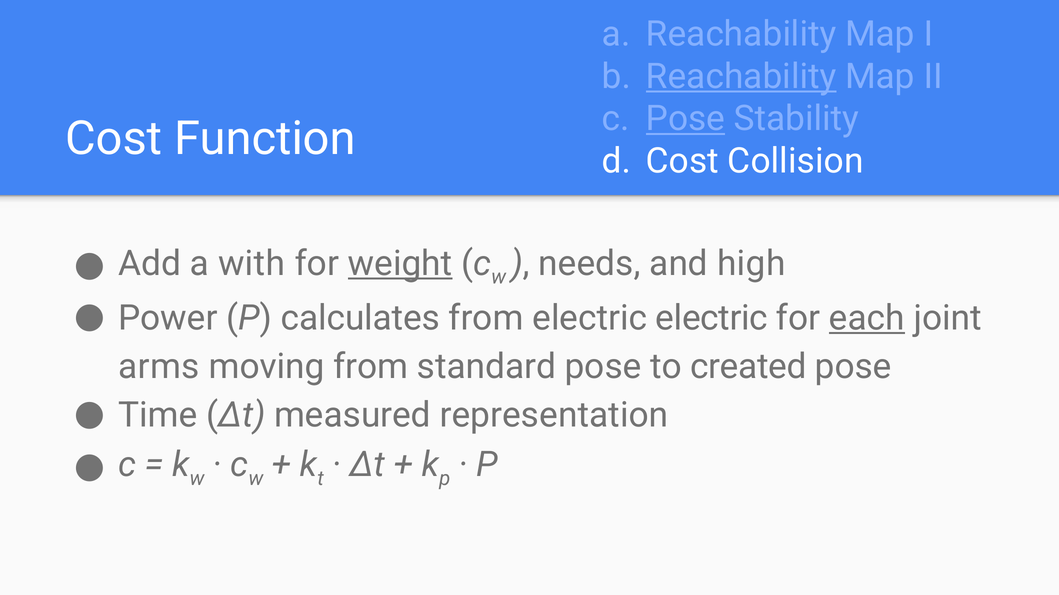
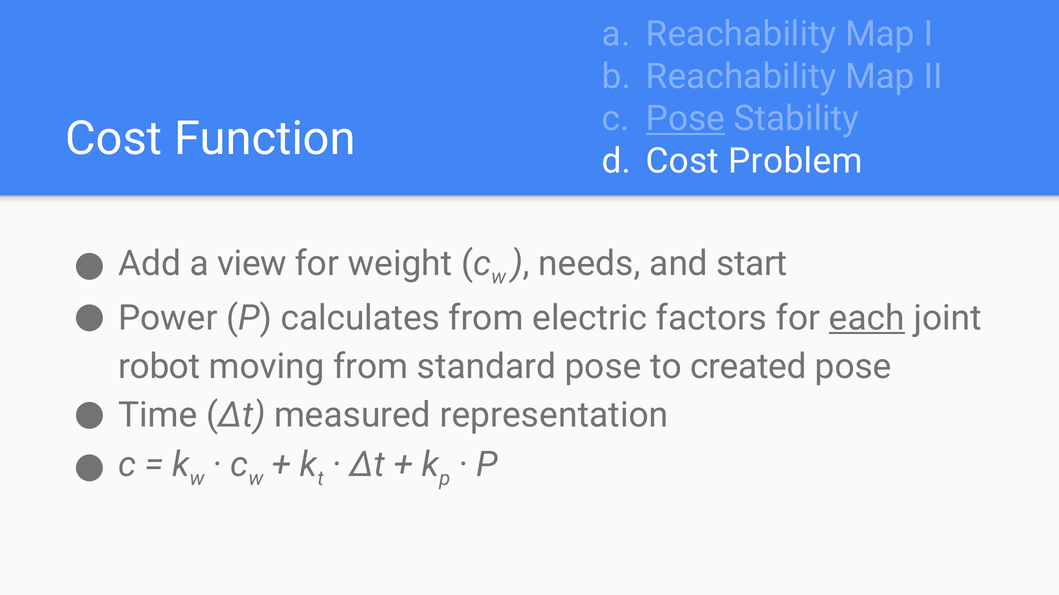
Reachability underline: present -> none (741, 77)
Collision: Collision -> Problem (795, 161)
with: with -> view (252, 264)
weight underline: present -> none (400, 264)
high: high -> start (752, 264)
electric electric: electric -> factors (712, 318)
arms: arms -> robot (159, 367)
